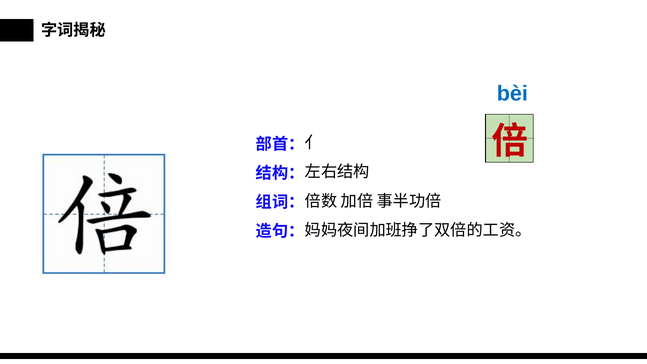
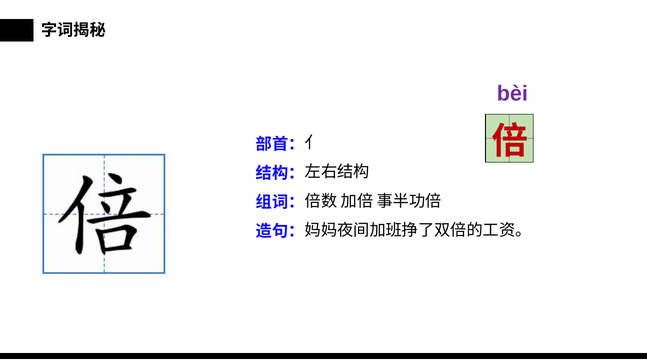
bèi colour: blue -> purple (512, 93)
